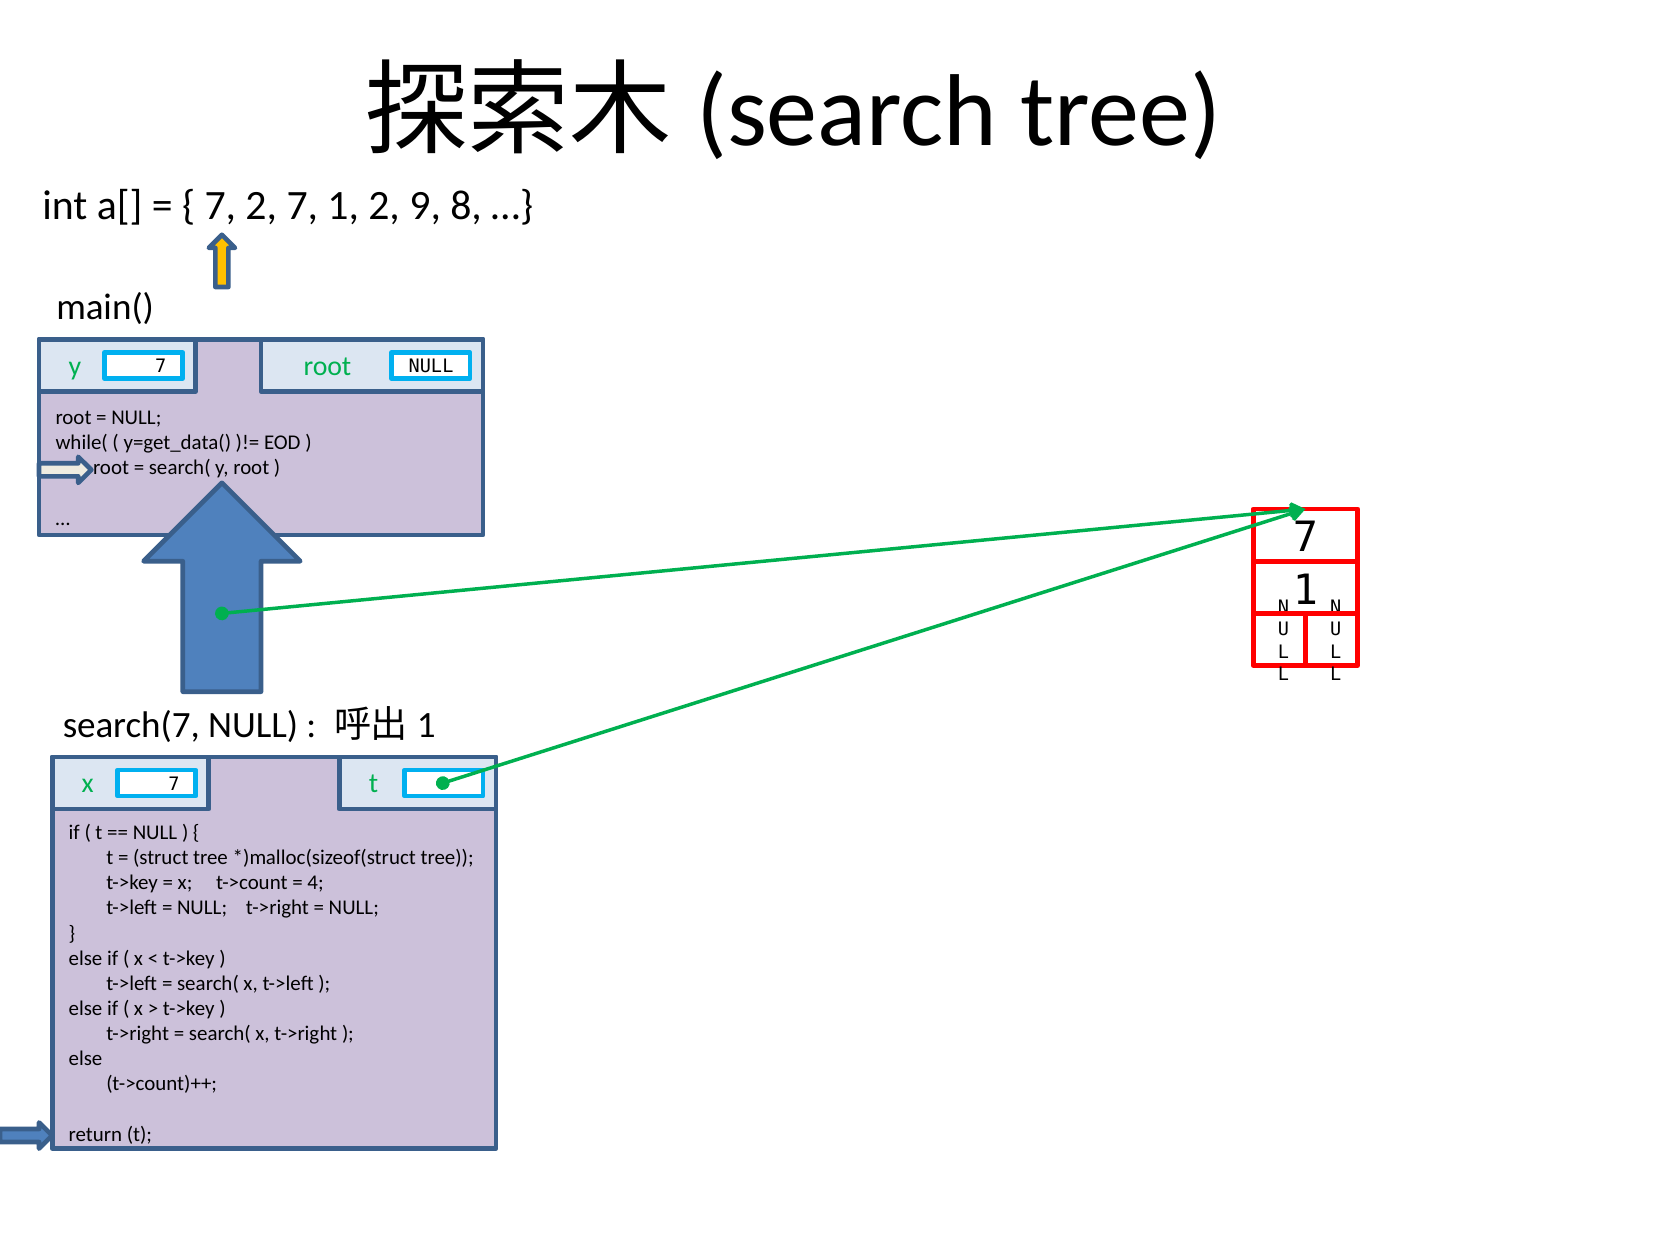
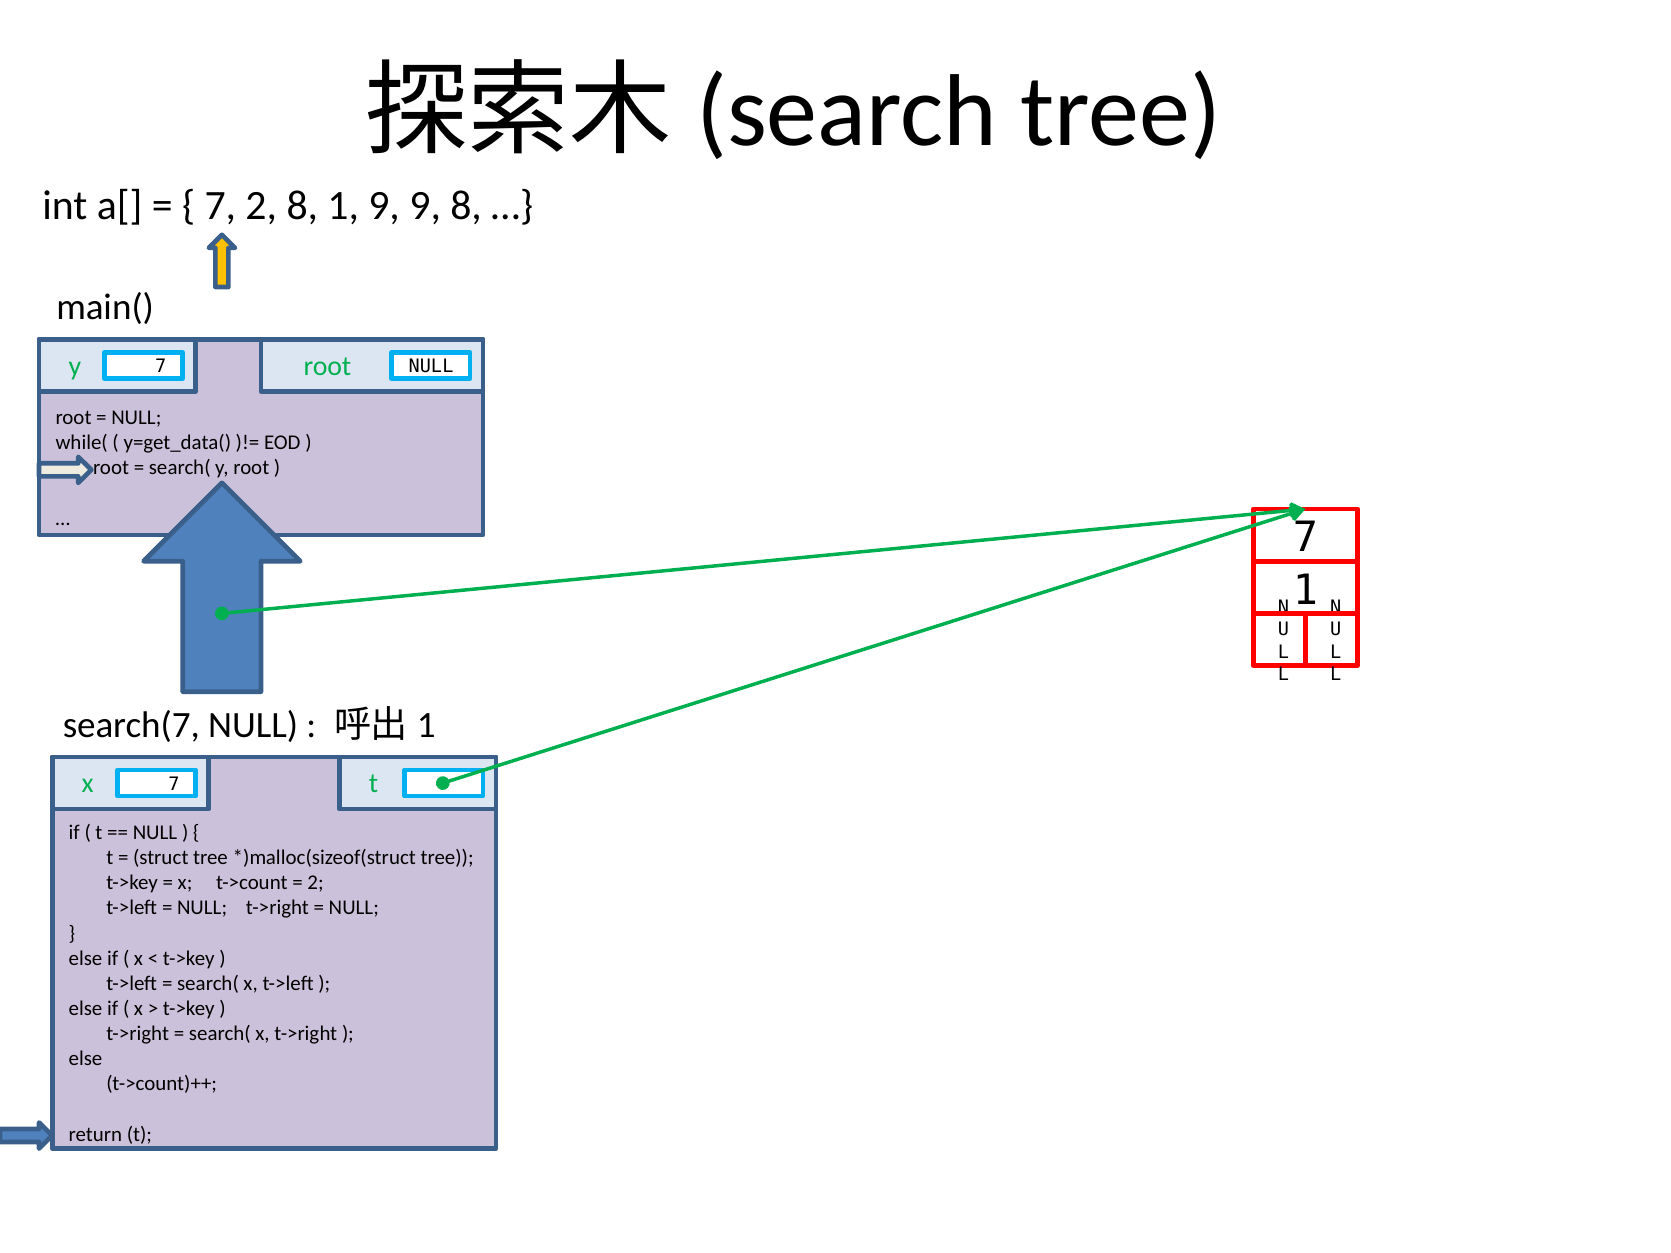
2 7: 7 -> 8 (302, 206)
1 2: 2 -> 9 (384, 206)
4: 4 -> 2 (316, 883)
